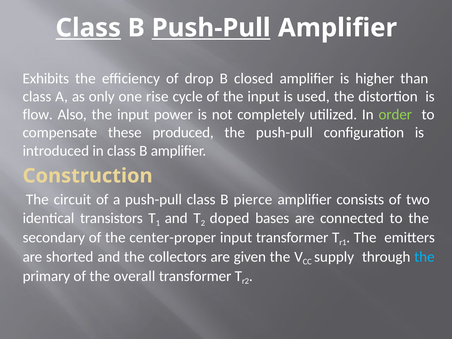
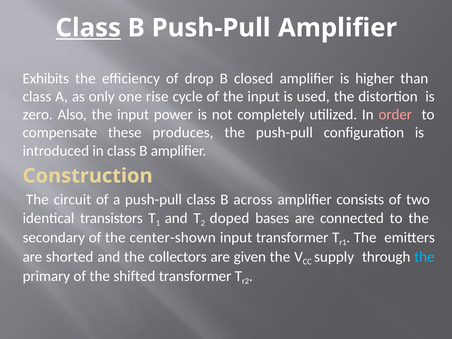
Push-Pull underline: present -> none (211, 28)
flow: flow -> zero (38, 115)
order colour: light green -> pink (395, 115)
produced: produced -> produces (183, 133)
pierce: pierce -> across (253, 199)
center-proper: center-proper -> center-shown (173, 237)
overall: overall -> shifted (134, 276)
